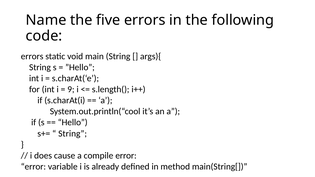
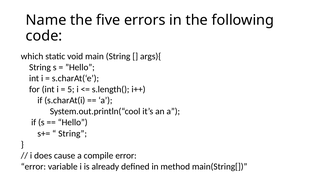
errors: errors -> which (32, 56)
9: 9 -> 5 (71, 90)
